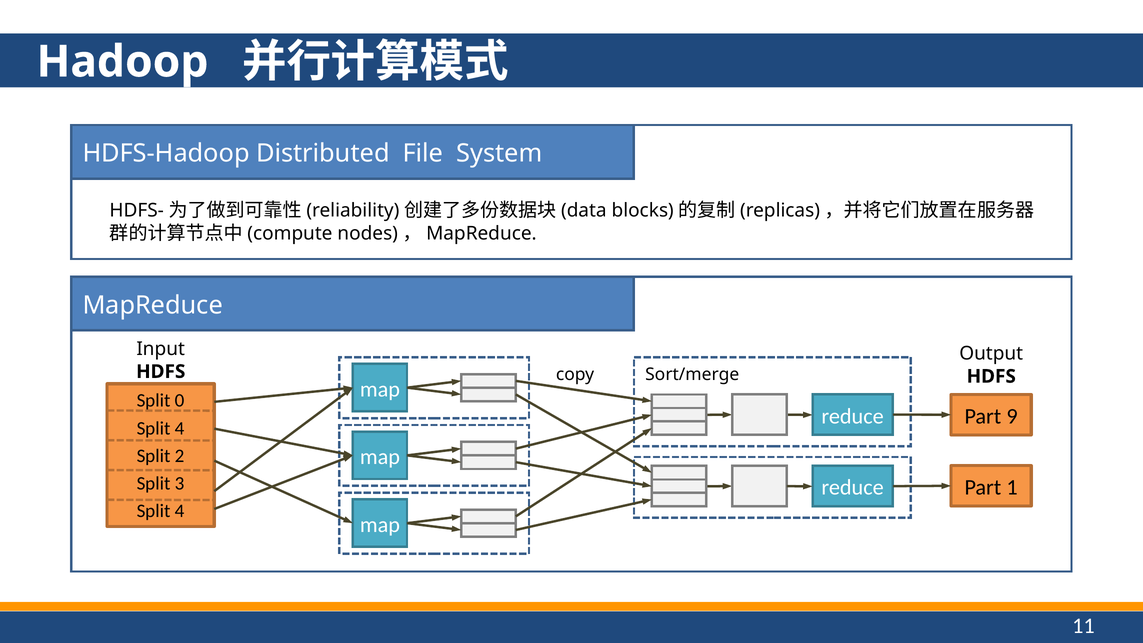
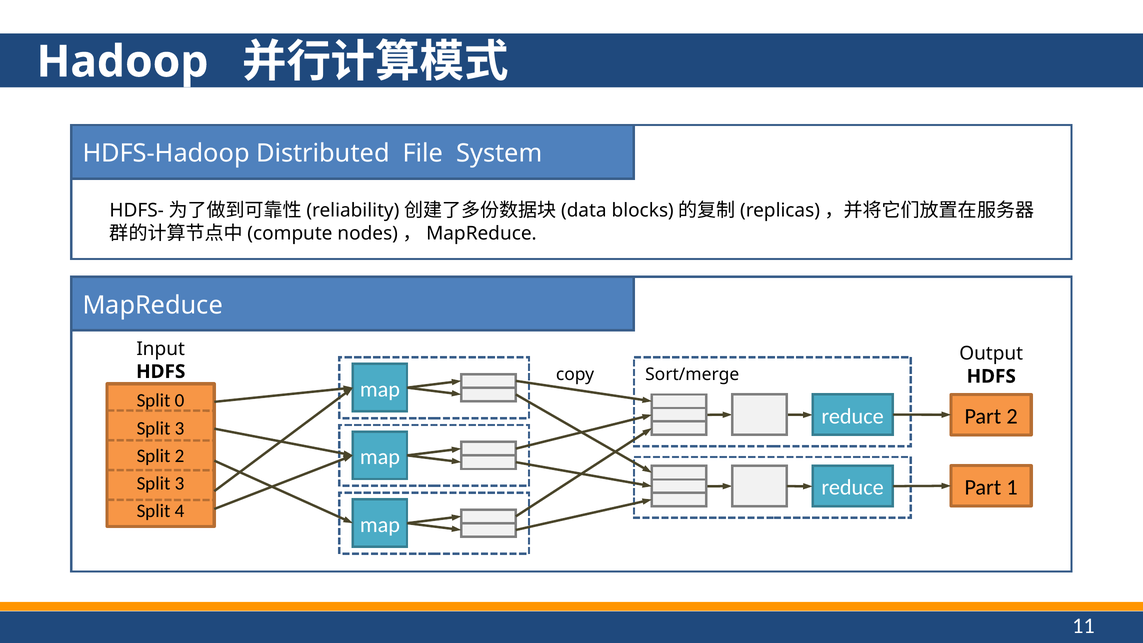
Part 9: 9 -> 2 (1012, 416)
4: 4 -> 3 (179, 428)
